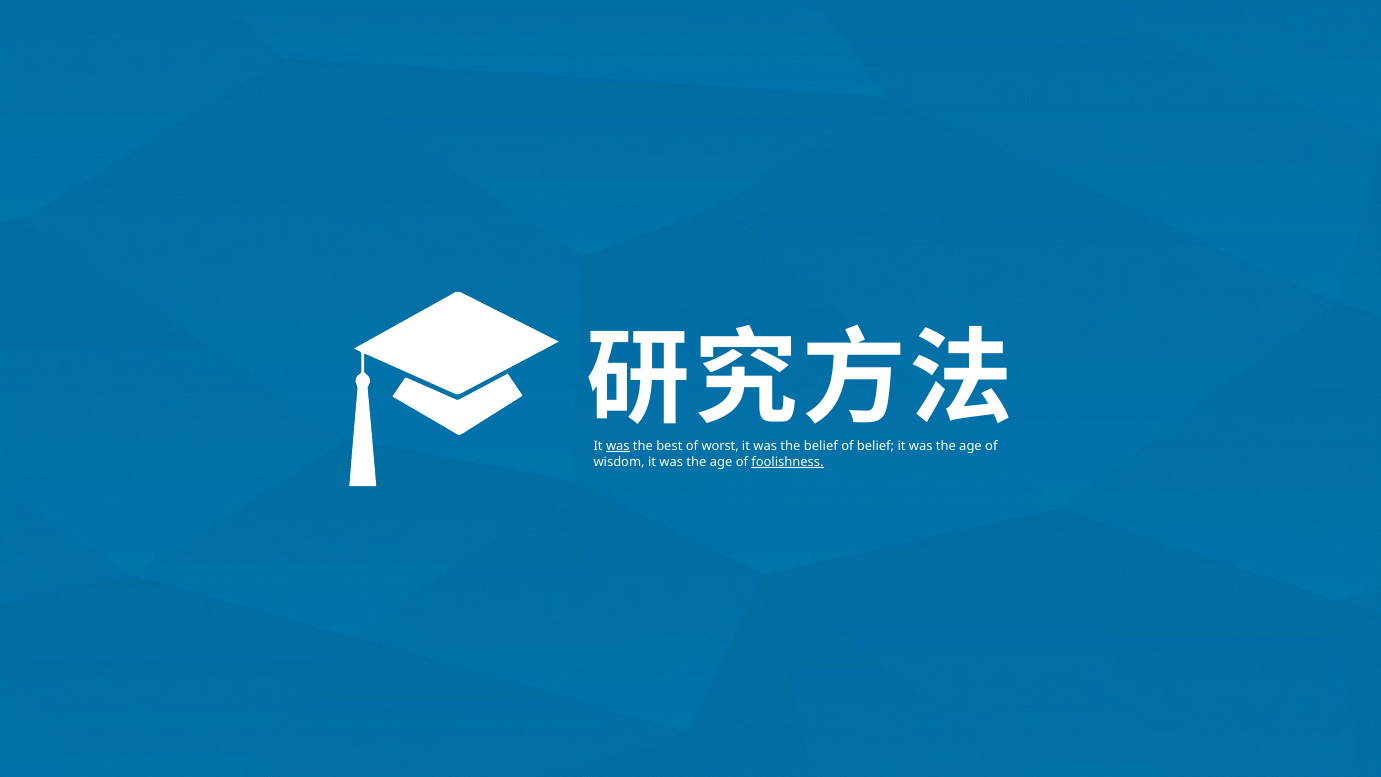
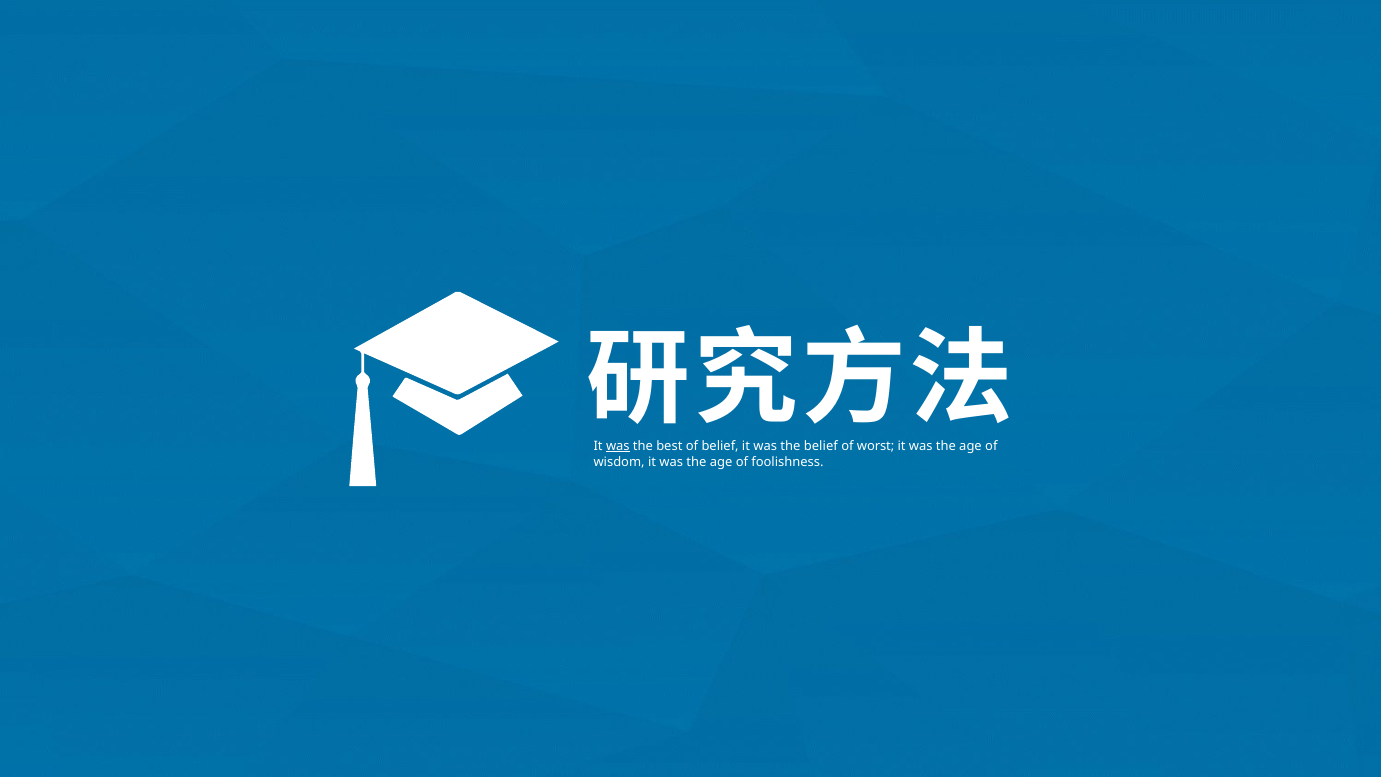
of worst: worst -> belief (720, 446)
of belief: belief -> worst (876, 446)
foolishness underline: present -> none (787, 462)
